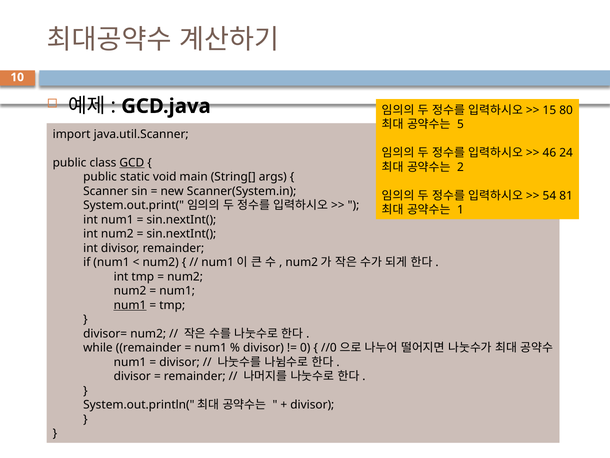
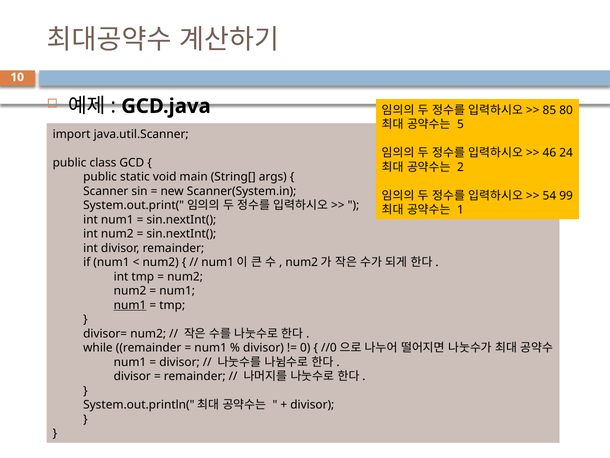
15: 15 -> 85 (549, 110)
GCD underline: present -> none (132, 162)
81: 81 -> 99 (566, 195)
